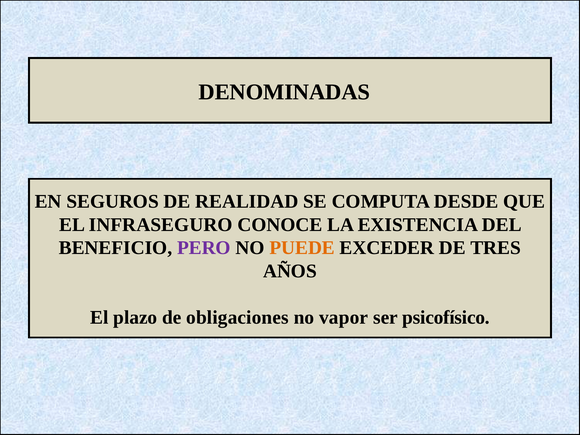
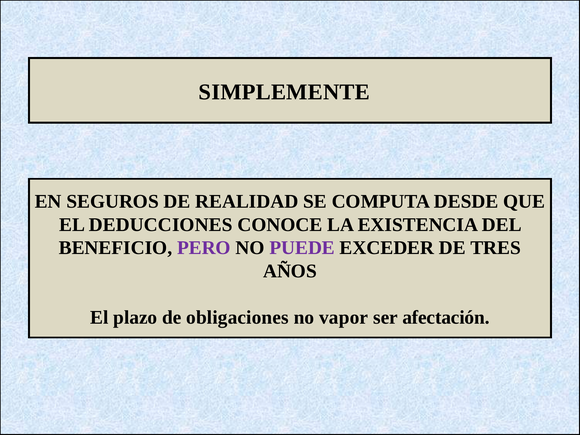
DENOMINADAS: DENOMINADAS -> SIMPLEMENTE (284, 92)
INFRASEGURO: INFRASEGURO -> DEDUCCIONES (161, 225)
PUEDE colour: orange -> purple (302, 248)
psicofísico: psicofísico -> afectación (446, 317)
